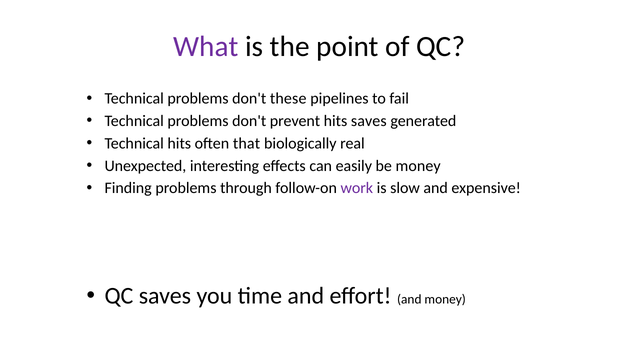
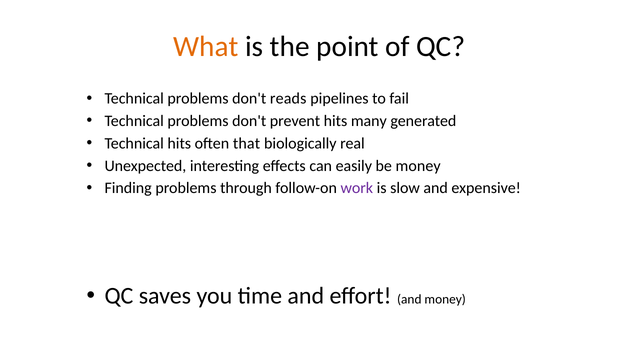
What colour: purple -> orange (206, 46)
these: these -> reads (288, 98)
hits saves: saves -> many (369, 121)
